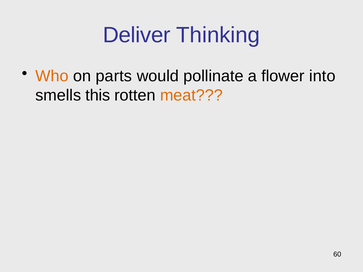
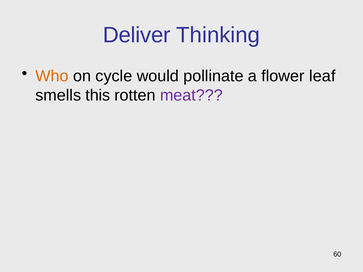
parts: parts -> cycle (114, 76)
into: into -> leaf (322, 76)
meat colour: orange -> purple (191, 96)
